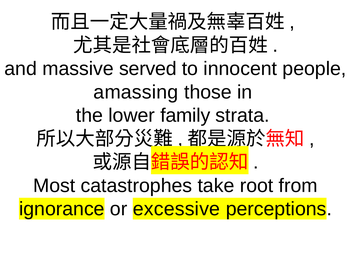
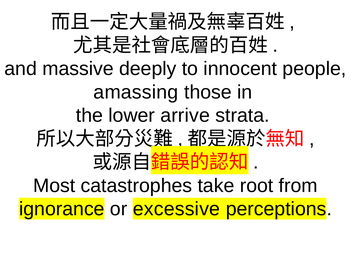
served: served -> deeply (148, 69)
family: family -> arrive (185, 116)
